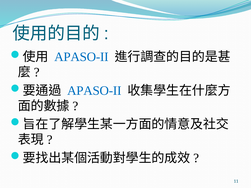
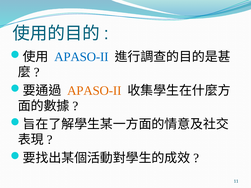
APASO-II colour: blue -> orange (94, 91)
